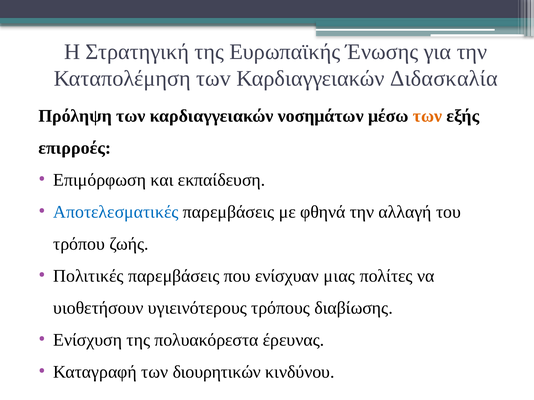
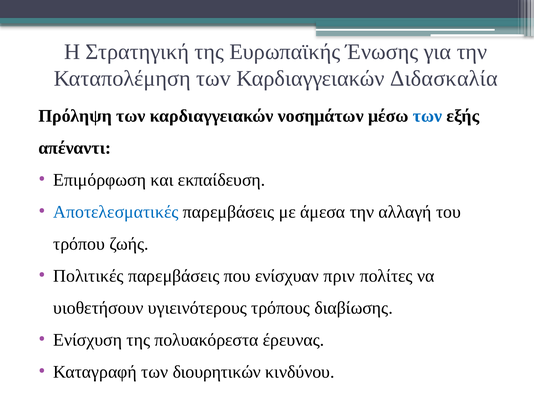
των colour: orange -> blue (427, 116)
επιρροές: επιρροές -> απέναντι (75, 148)
φθηνά: φθηνά -> άμεσα (323, 212)
μιας: μιας -> πριν (339, 276)
